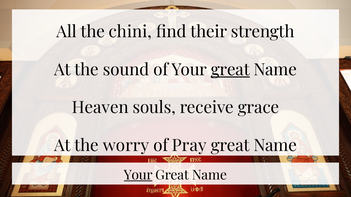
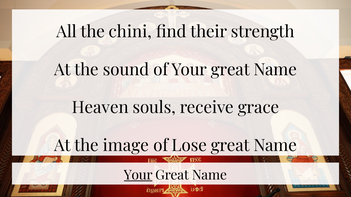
great underline: present -> none (230, 70)
worry: worry -> image (126, 146)
Pray: Pray -> Lose (189, 146)
